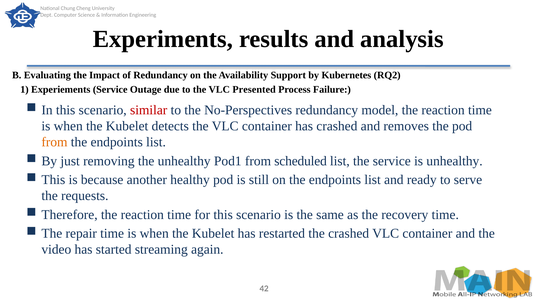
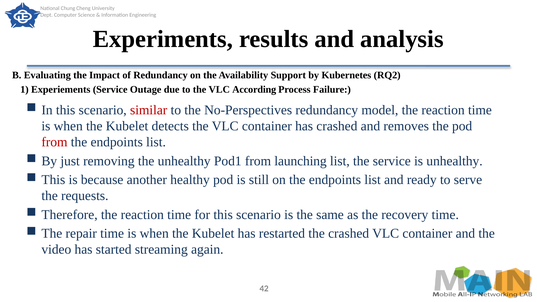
Presented: Presented -> According (254, 90)
from colour: orange -> red (54, 142)
scheduled: scheduled -> launching (301, 161)
